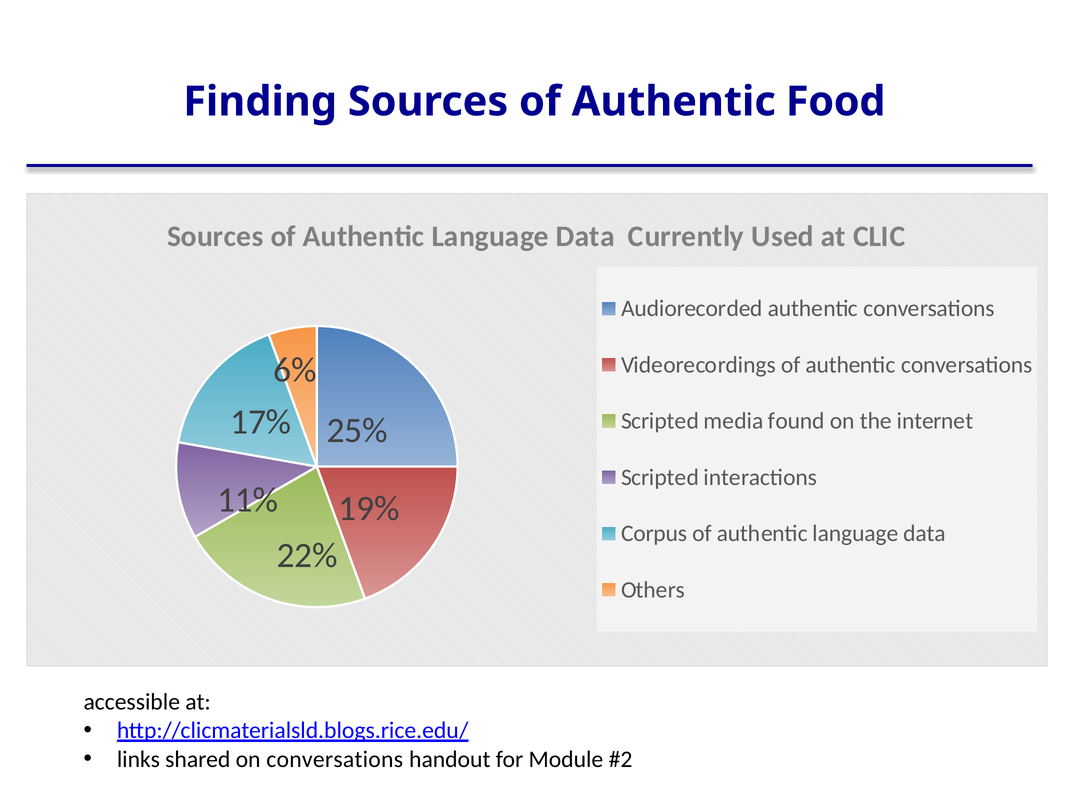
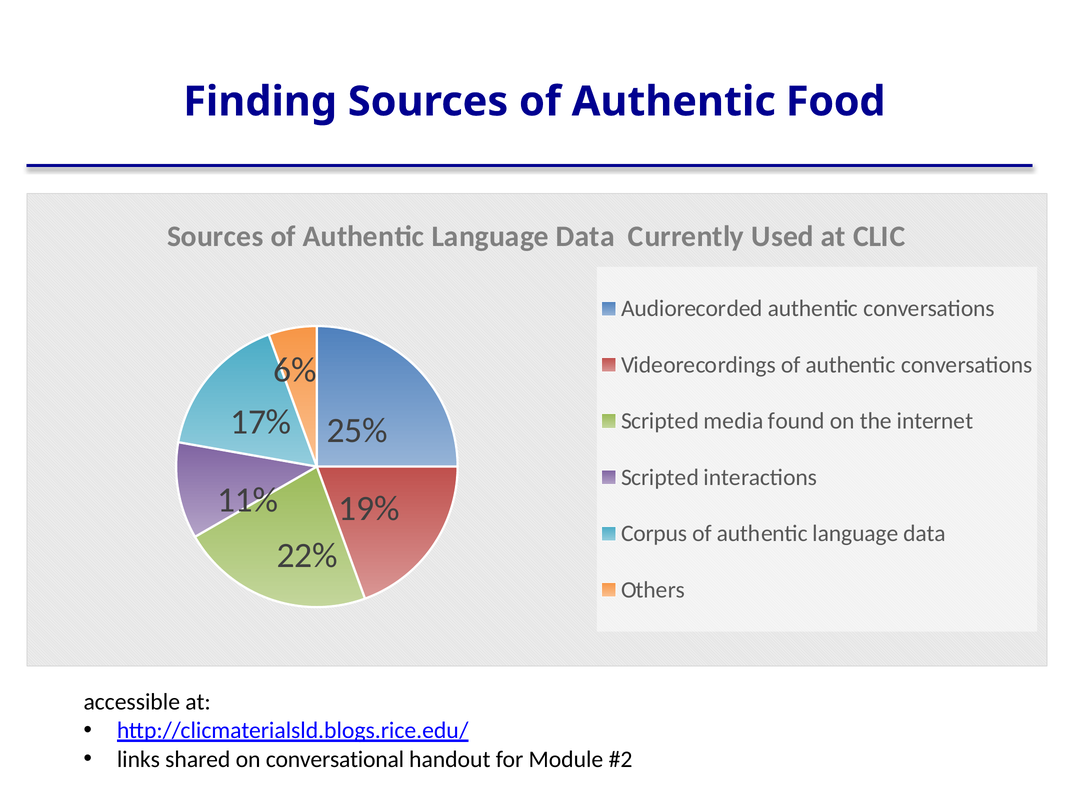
on conversations: conversations -> conversational (335, 759)
